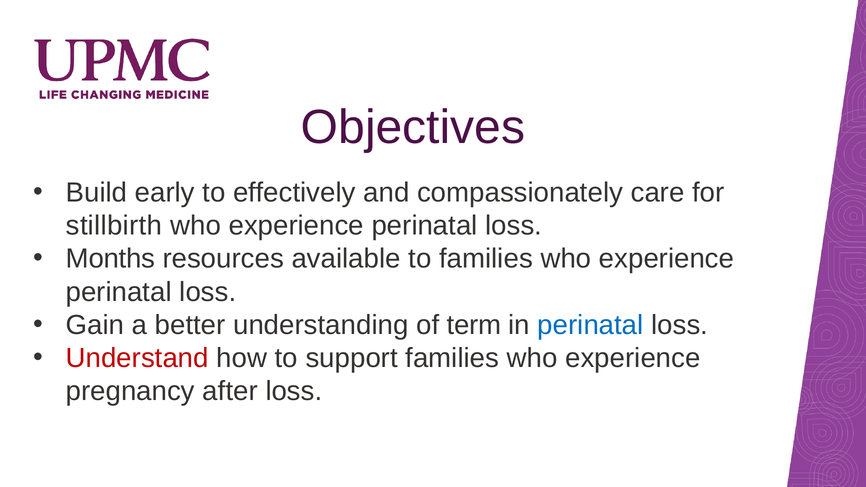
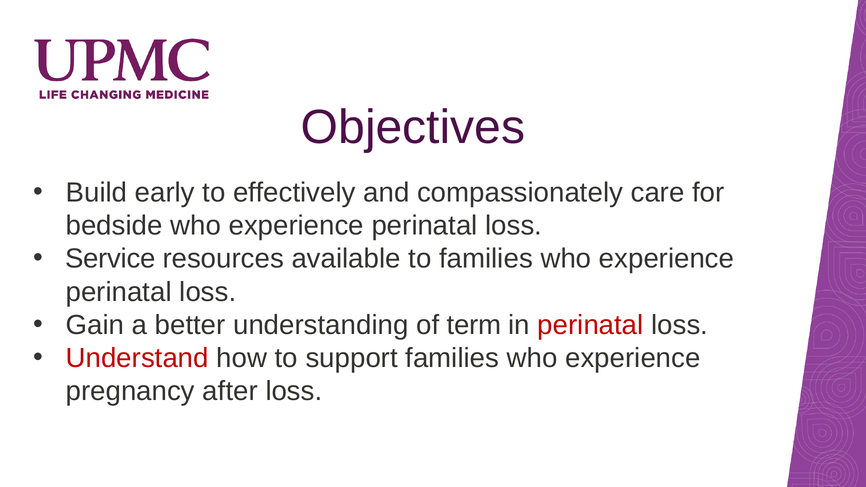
stillbirth: stillbirth -> bedside (114, 226)
Months: Months -> Service (110, 259)
perinatal colour: blue -> red (590, 325)
